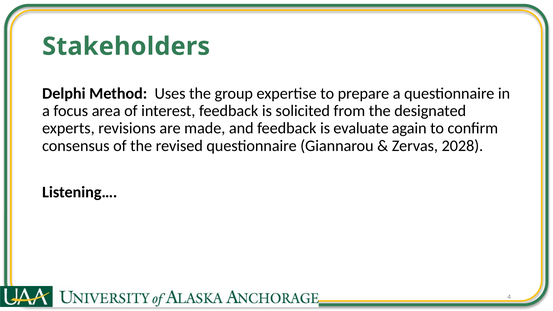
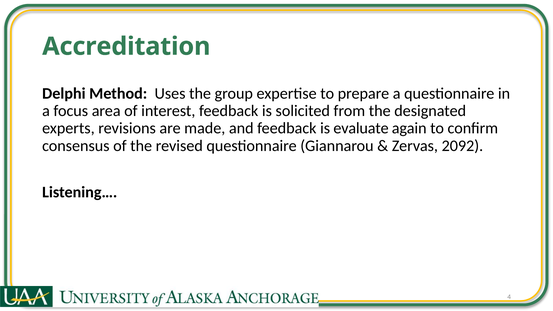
Stakeholders: Stakeholders -> Accreditation (126, 46)
2028: 2028 -> 2092 (462, 146)
